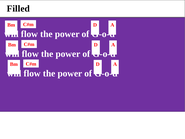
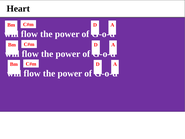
Filled: Filled -> Heart (18, 9)
